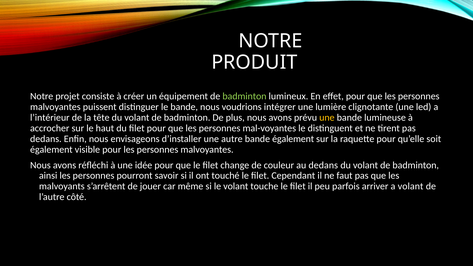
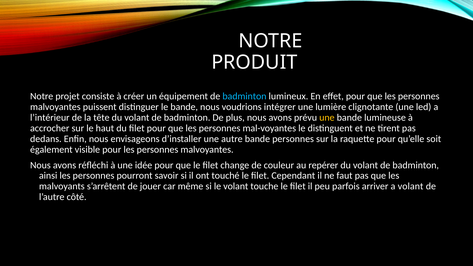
badminton colour: light green -> light blue (244, 96)
bande également: également -> personnes (293, 139)
au dedans: dedans -> repérer (323, 165)
